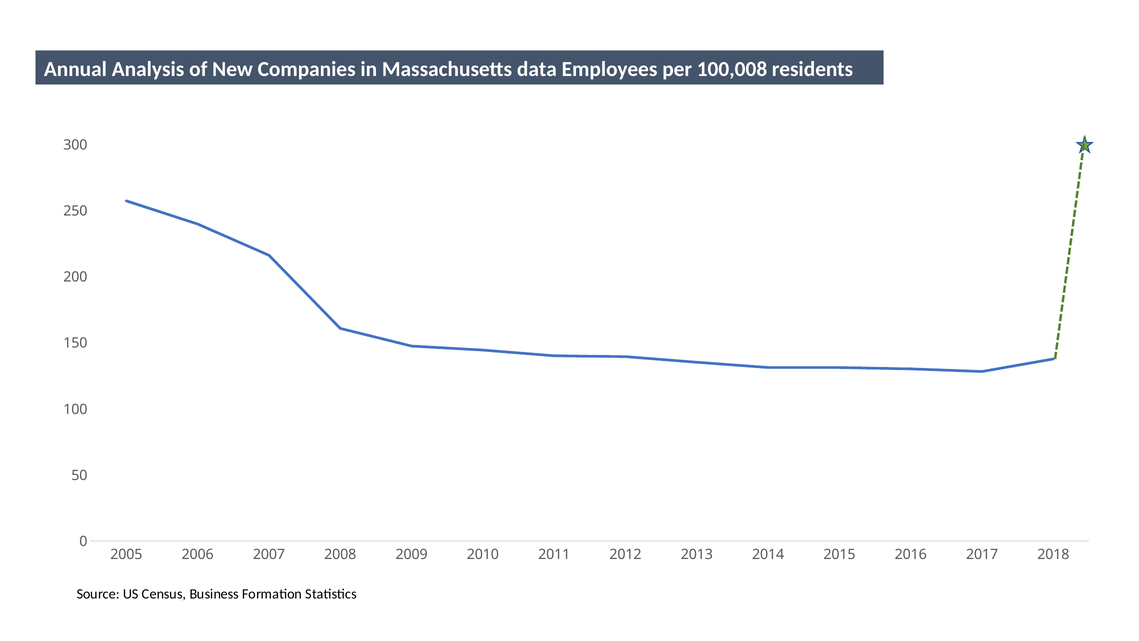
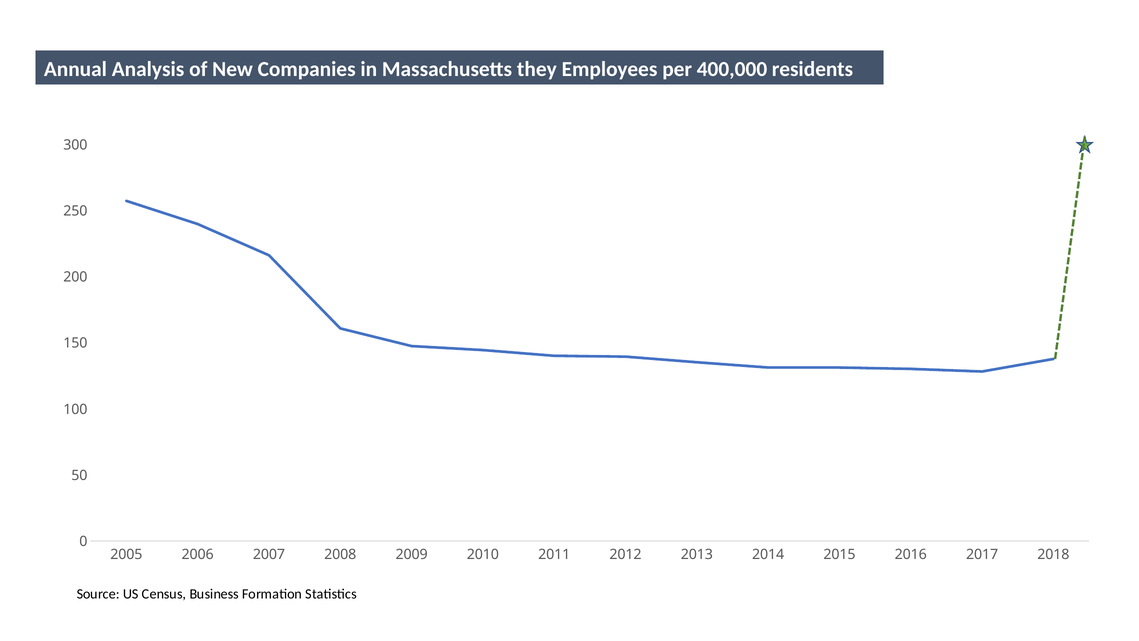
data: data -> they (537, 69)
100,008: 100,008 -> 400,000 (732, 69)
